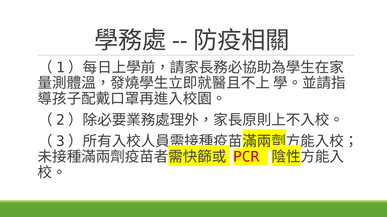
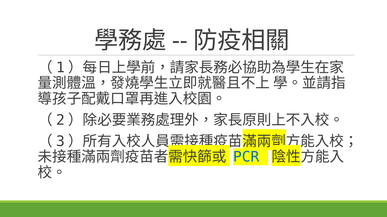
PCR colour: red -> blue (246, 157)
